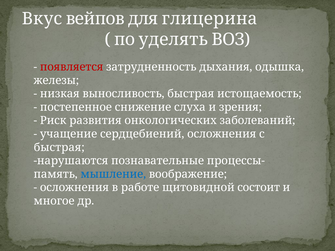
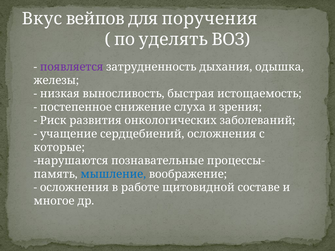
глицерина: глицерина -> поручения (210, 19)
появляется colour: red -> purple (72, 67)
быстрая: быстрая -> которые (59, 147)
состоит: состоит -> составе (259, 188)
